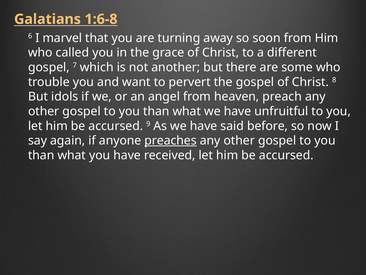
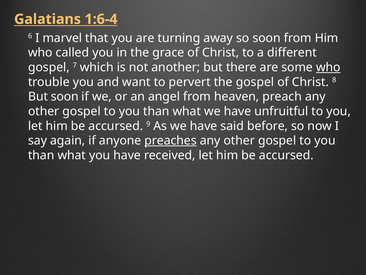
1:6-8: 1:6-8 -> 1:6-4 (101, 19)
who underline: none -> present (328, 67)
But idols: idols -> soon (65, 96)
